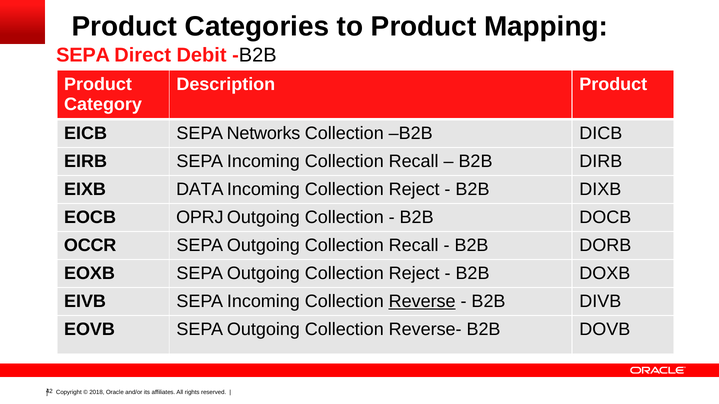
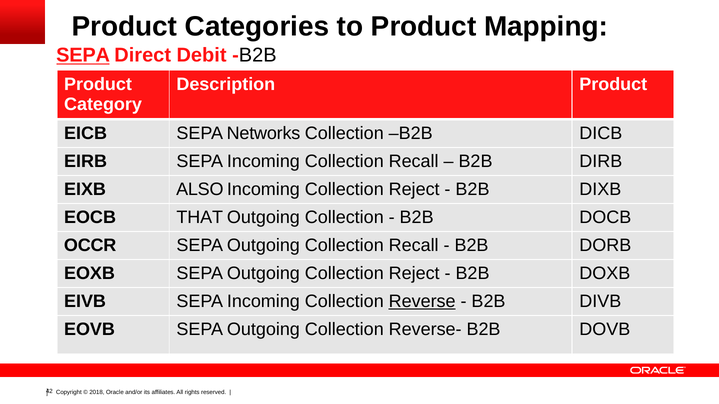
SEPA underline: none -> present (83, 55)
DATA: DATA -> ALSO (200, 190)
OPRJ: OPRJ -> THAT (200, 218)
